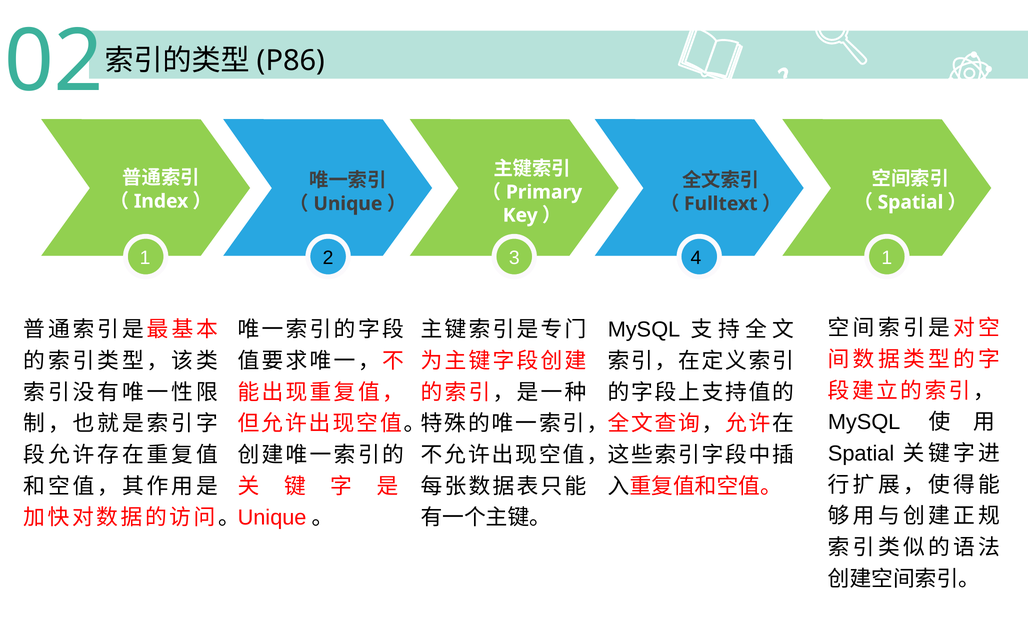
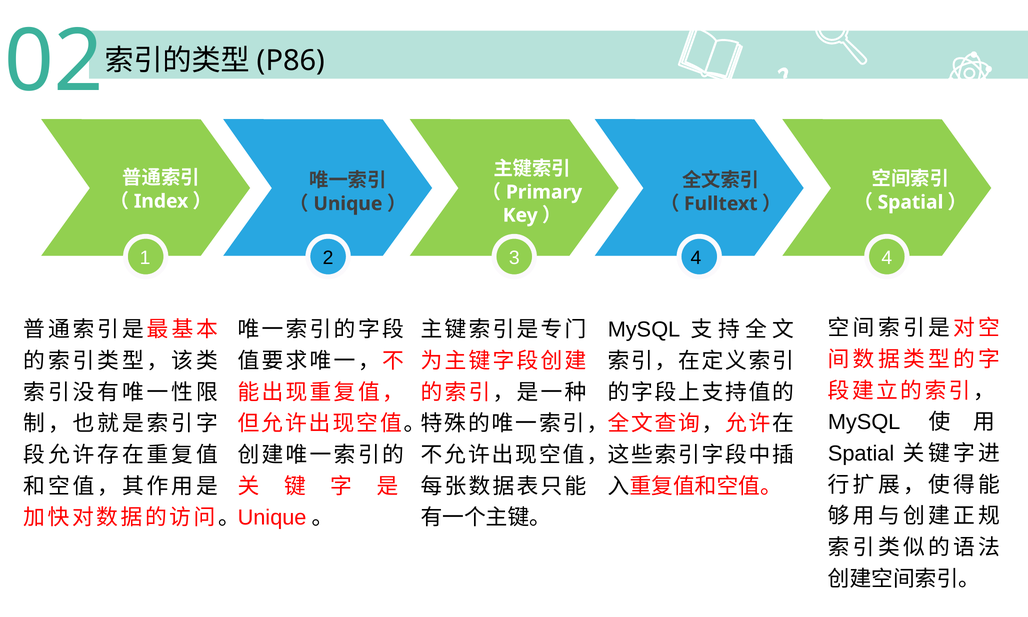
4 1: 1 -> 4 (887, 258)
